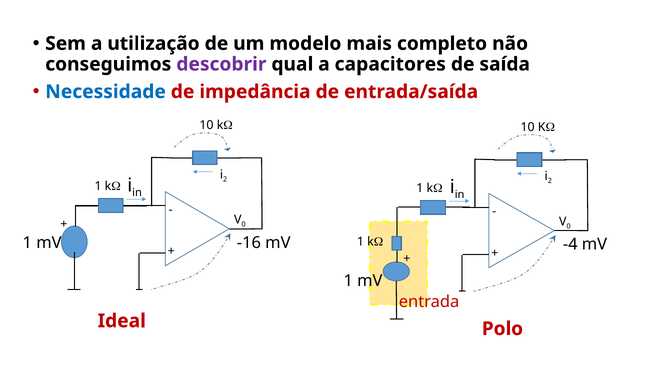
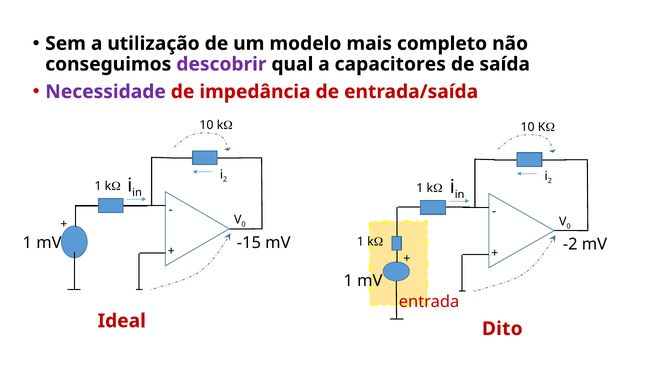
Necessidade colour: blue -> purple (106, 92)
-16: -16 -> -15 (249, 243)
-4: -4 -> -2 (570, 245)
Polo: Polo -> Dito (502, 329)
